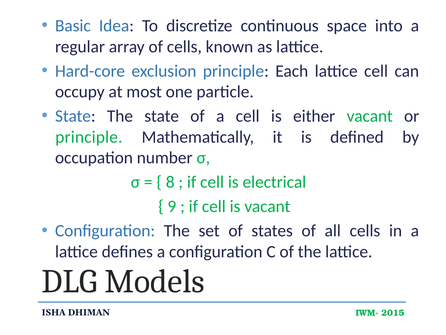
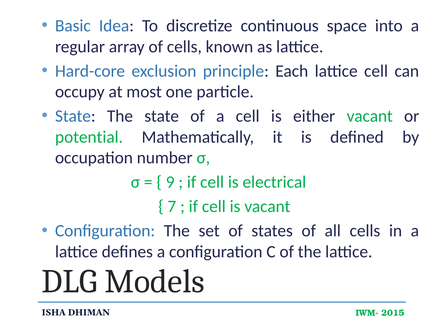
principle: principle -> potential (89, 137)
8: 8 -> 9 (170, 182)
9: 9 -> 7 (172, 206)
